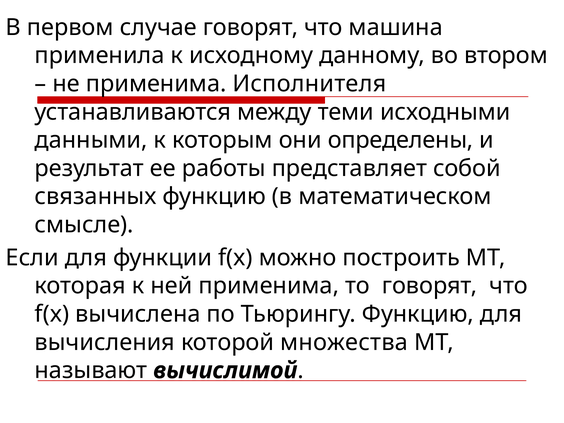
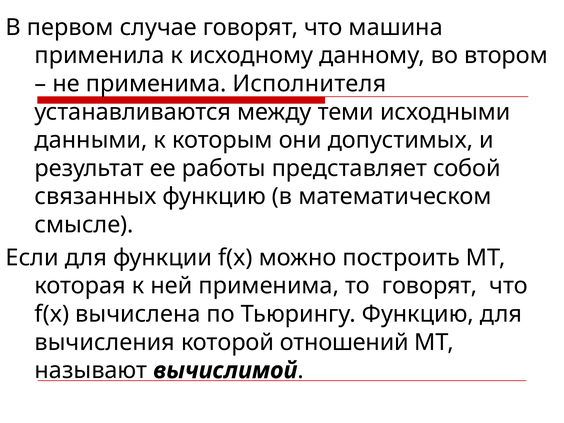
определены: определены -> допустимых (400, 140)
множества: множества -> отношений (344, 342)
